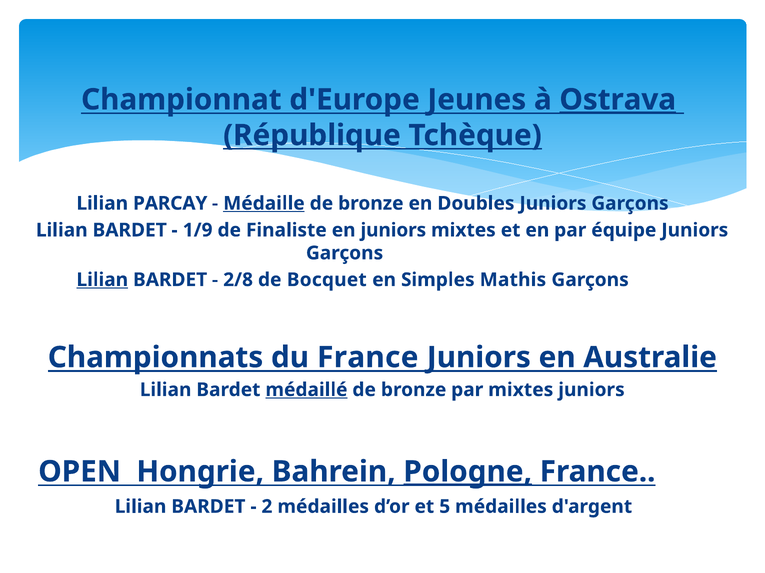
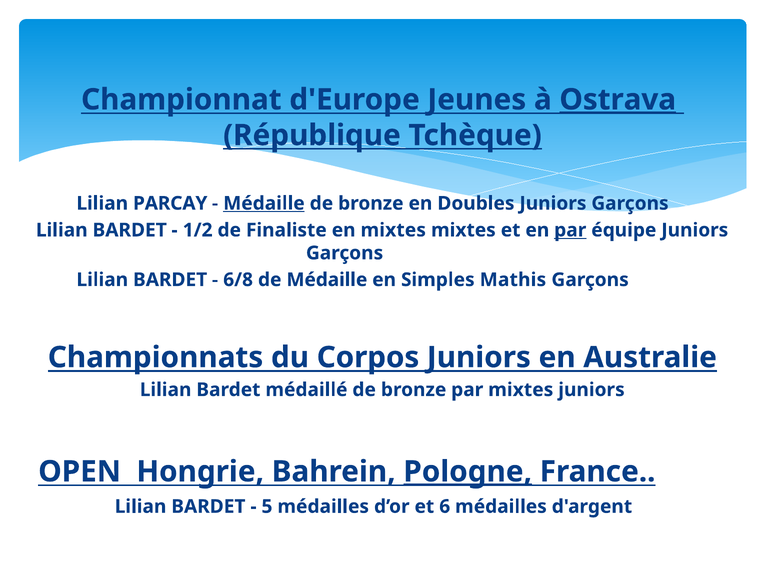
1/9: 1/9 -> 1/2 (198, 230)
en juniors: juniors -> mixtes (393, 230)
par underline: none -> present (570, 230)
Lilian underline: present -> none (102, 280)
2/8: 2/8 -> 6/8 (238, 280)
de Bocquet: Bocquet -> Médaille (327, 280)
du France: France -> Corpos (368, 358)
médaillé underline: present -> none (306, 390)
2: 2 -> 5 (267, 507)
5: 5 -> 6 (445, 507)
